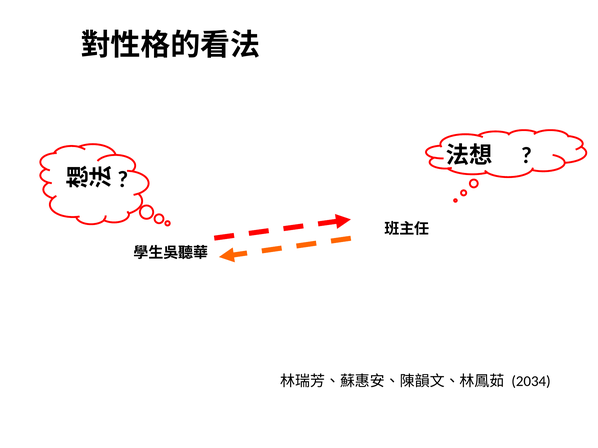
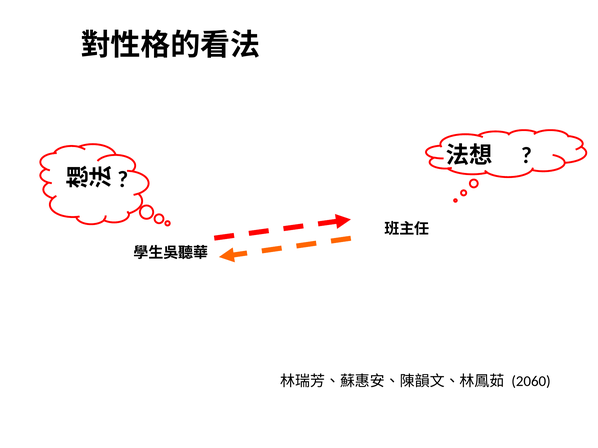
2034: 2034 -> 2060 (531, 382)
